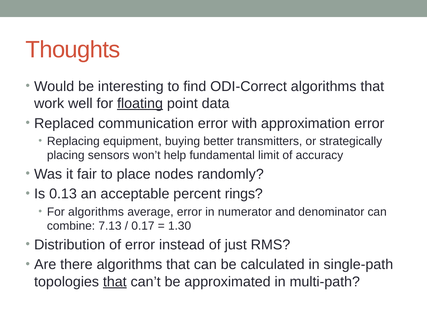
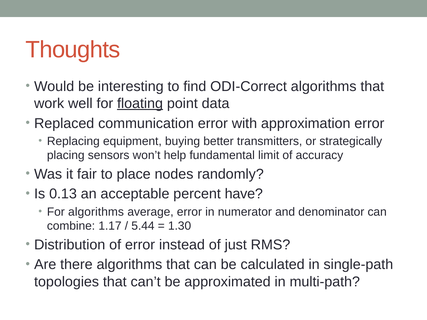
rings: rings -> have (244, 194)
7.13: 7.13 -> 1.17 (110, 226)
0.17: 0.17 -> 5.44 (143, 226)
that underline: present -> none (115, 282)
